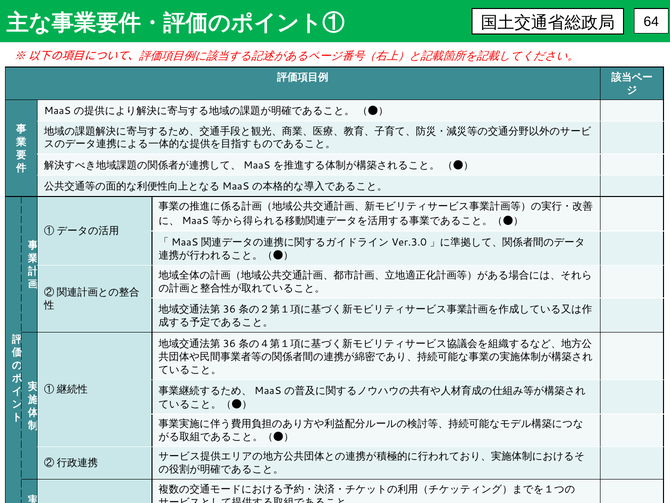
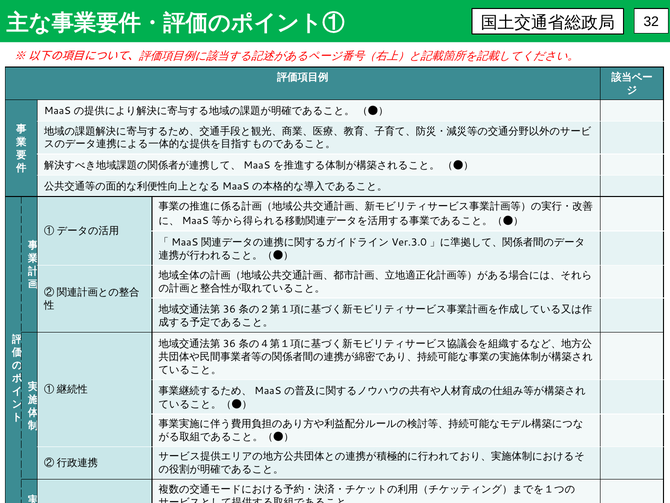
64: 64 -> 32 (651, 22)
